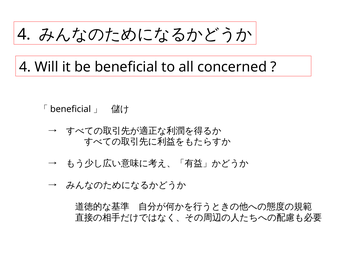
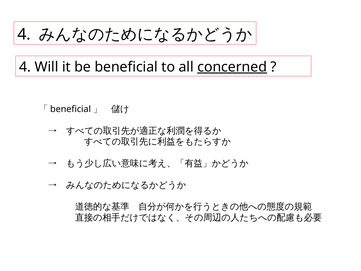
concerned underline: none -> present (232, 67)
